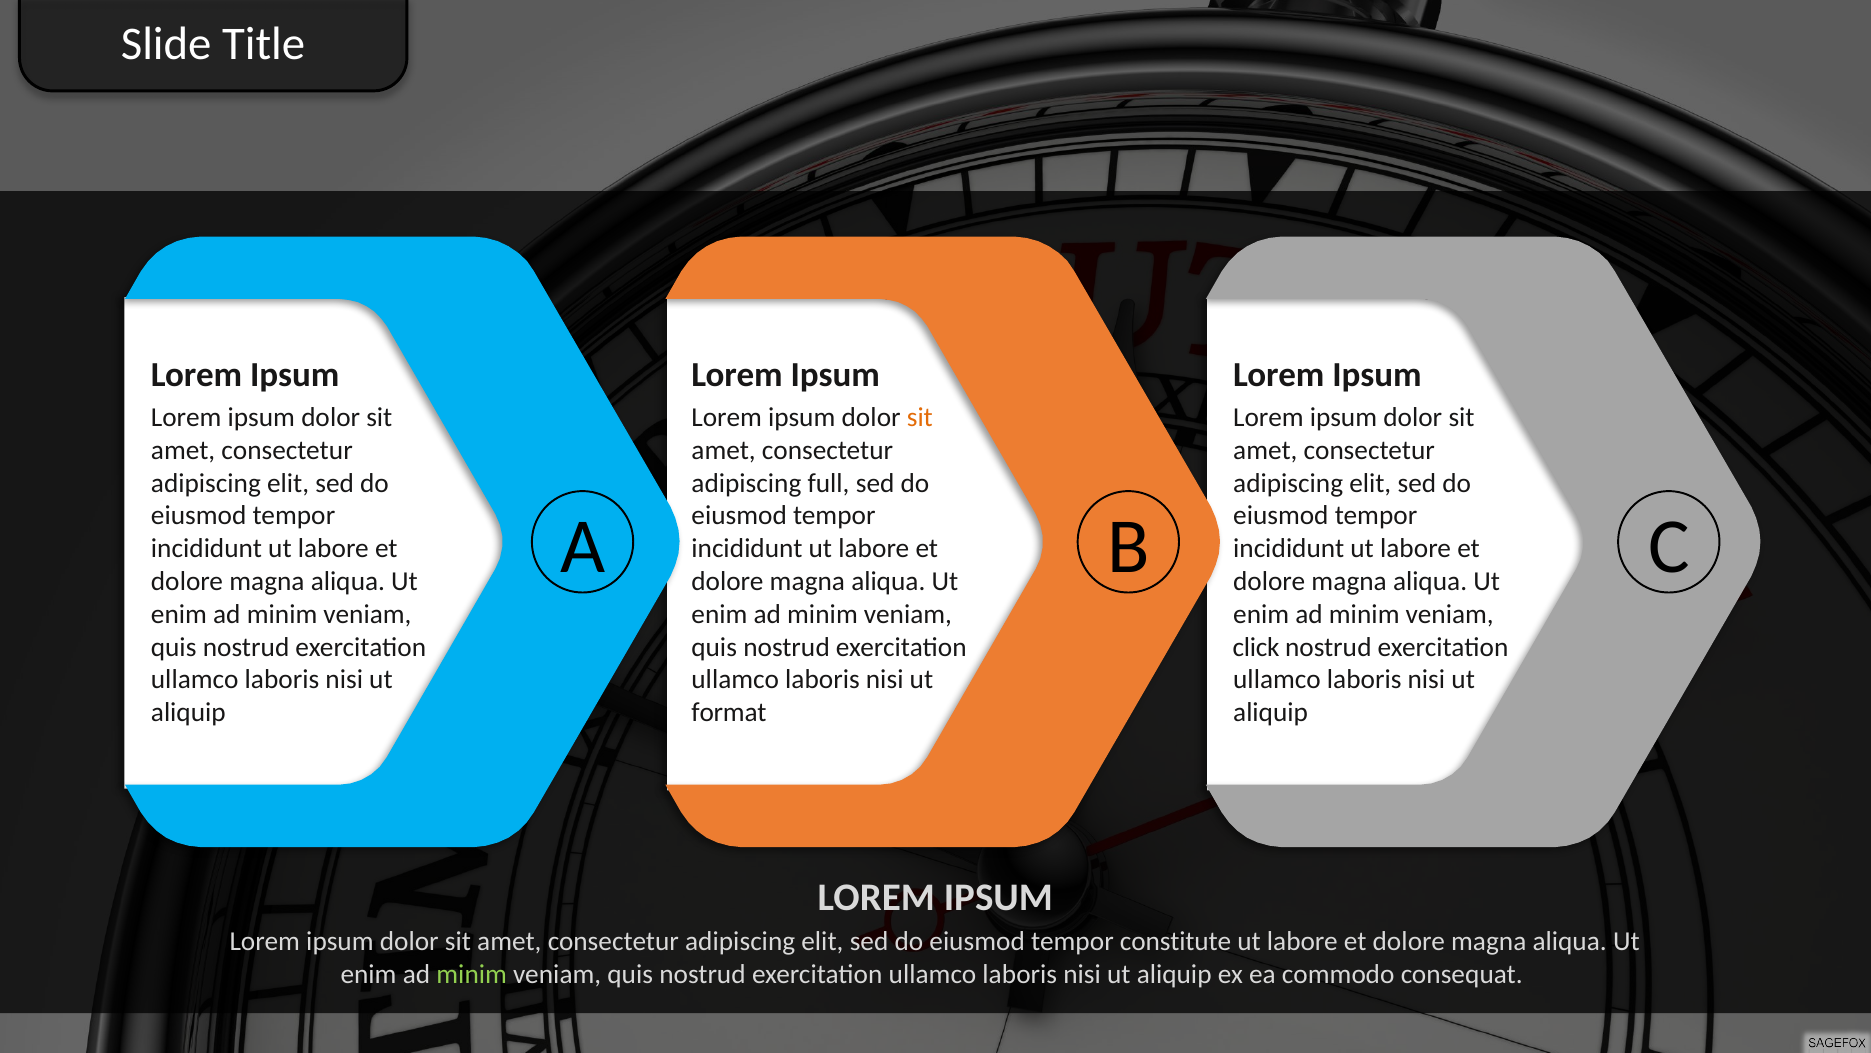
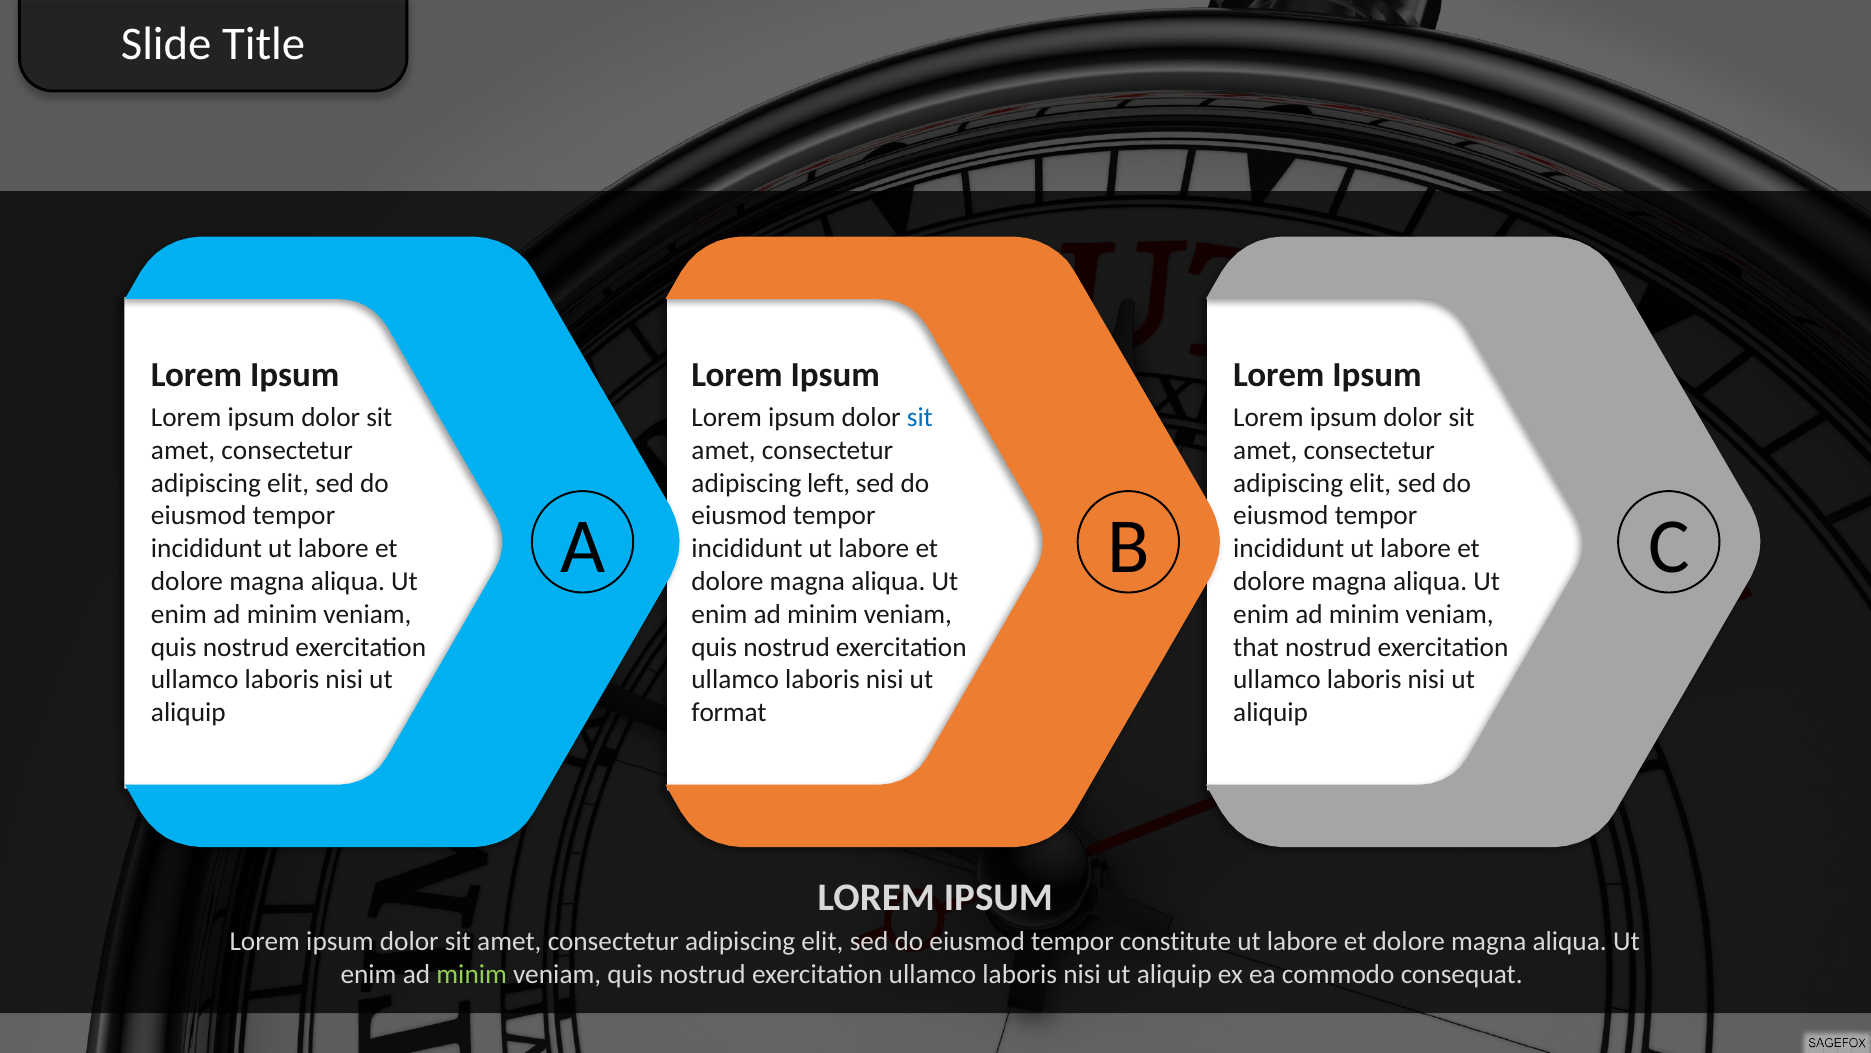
sit colour: orange -> blue (920, 417)
full: full -> left (829, 483)
click: click -> that (1256, 647)
